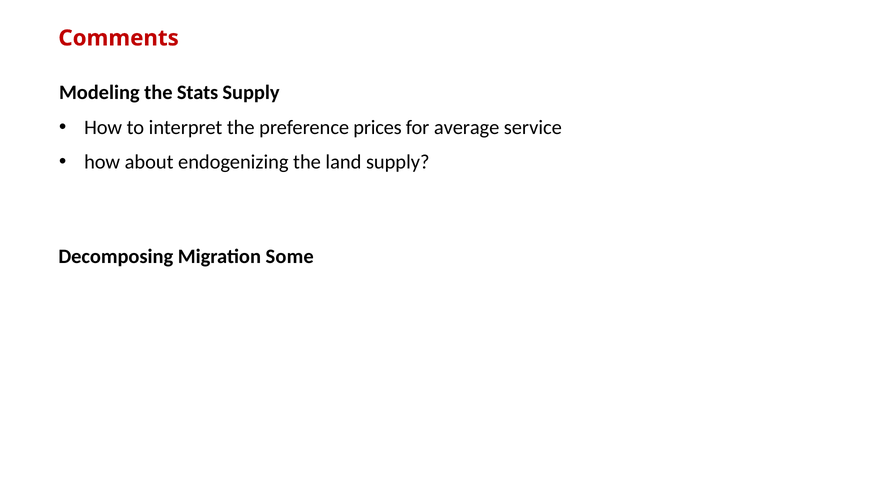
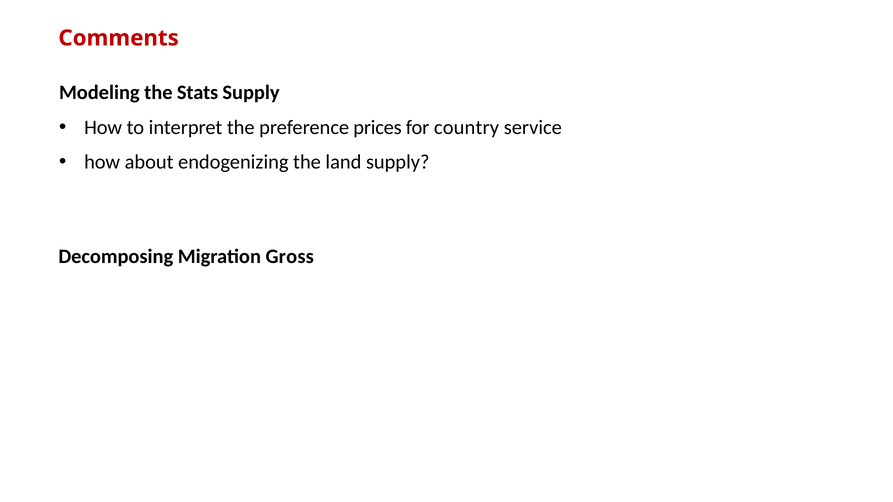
average: average -> country (466, 128)
Some: Some -> Gross (290, 257)
